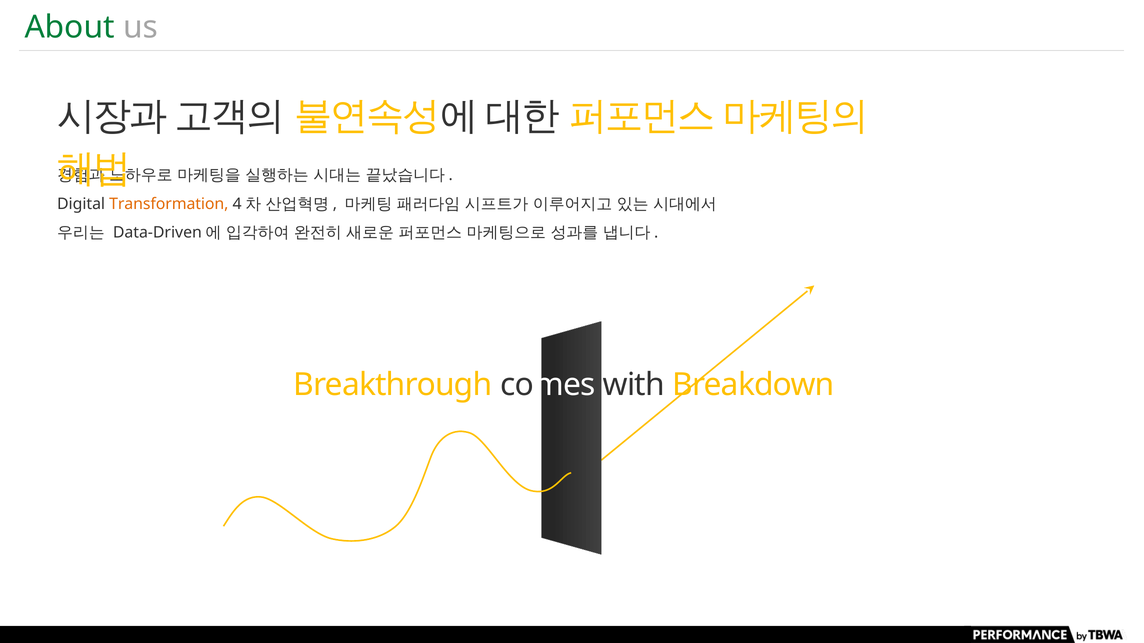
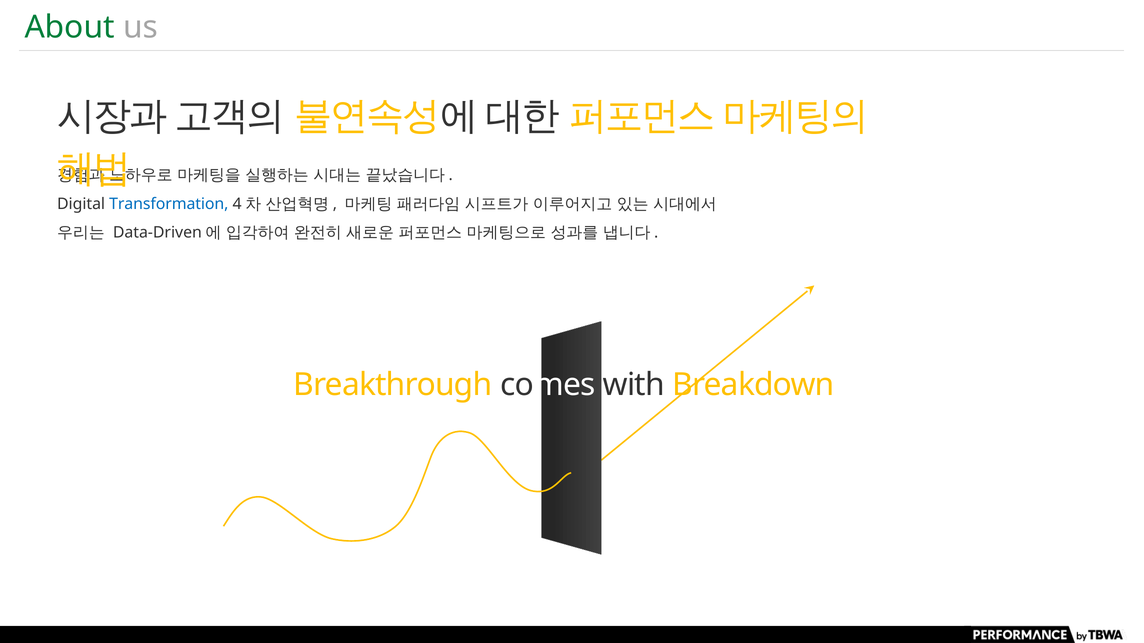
Transformation colour: orange -> blue (169, 204)
